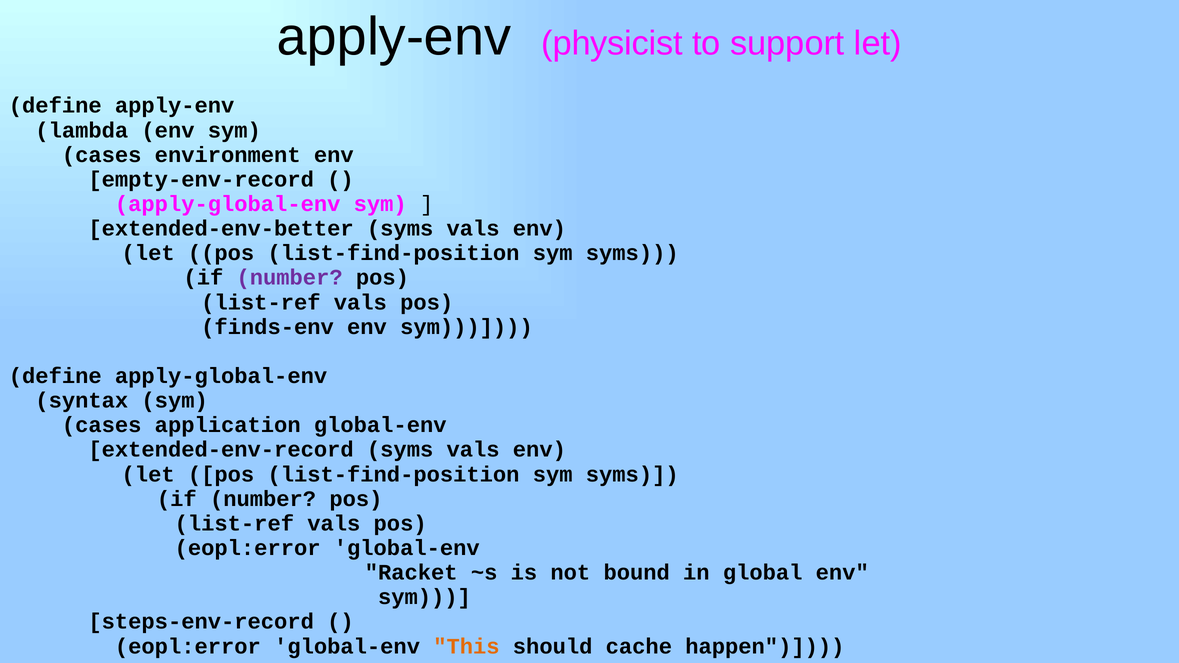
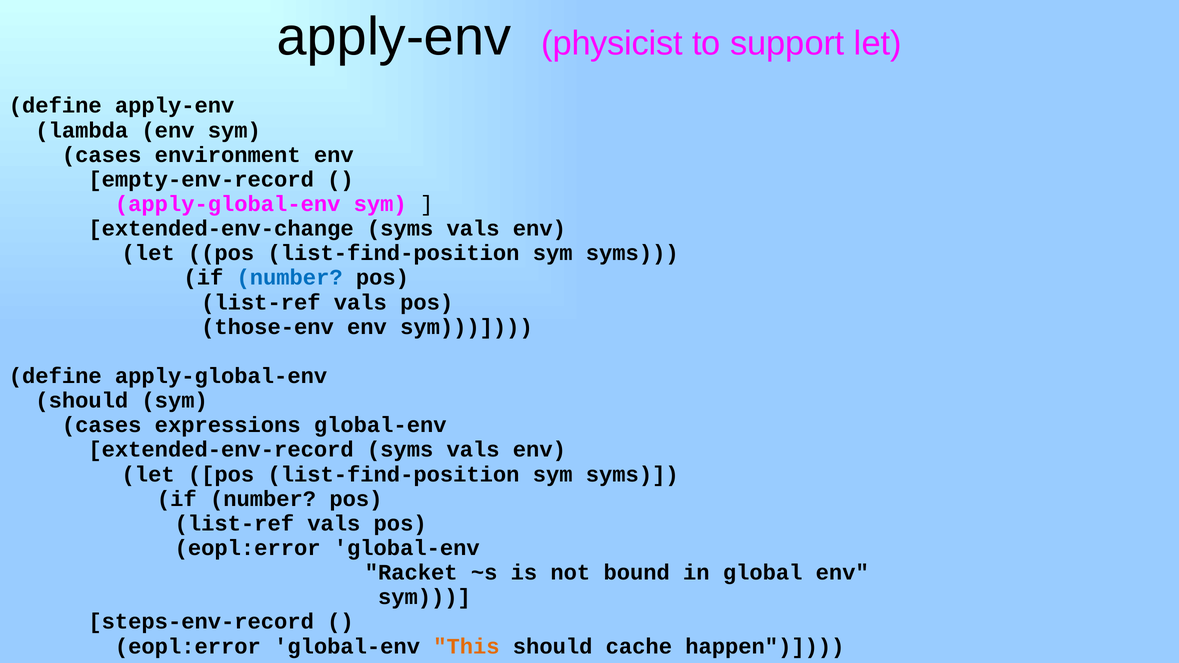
extended-env-better: extended-env-better -> extended-env-change (221, 229)
number colour: purple -> blue (290, 278)
finds-env: finds-env -> those-env (268, 327)
syntax: syntax -> should (82, 401)
application: application -> expressions (228, 425)
